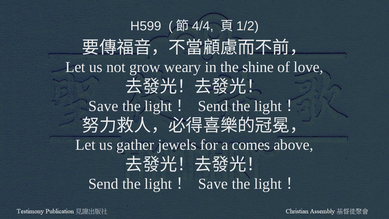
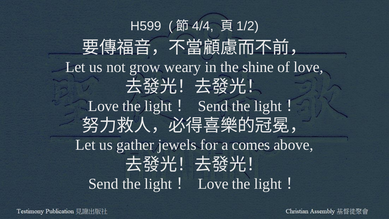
Save: Save -> Love (104, 106)
Save: Save -> Love (213, 184)
